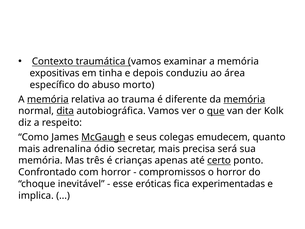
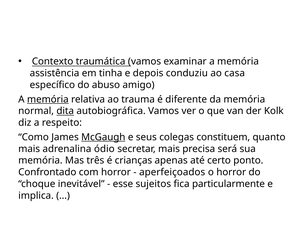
expositivas: expositivas -> assistência (55, 73)
área: área -> casa (235, 73)
morto: morto -> amigo (139, 85)
memória underline: present -> none (244, 99)
que underline: present -> none (216, 111)
emudecem: emudecem -> constituem (223, 137)
certo underline: present -> none (219, 160)
compromissos: compromissos -> aperfeiçoados (172, 172)
eróticas: eróticas -> sujeitos (153, 184)
experimentadas: experimentadas -> particularmente (229, 184)
